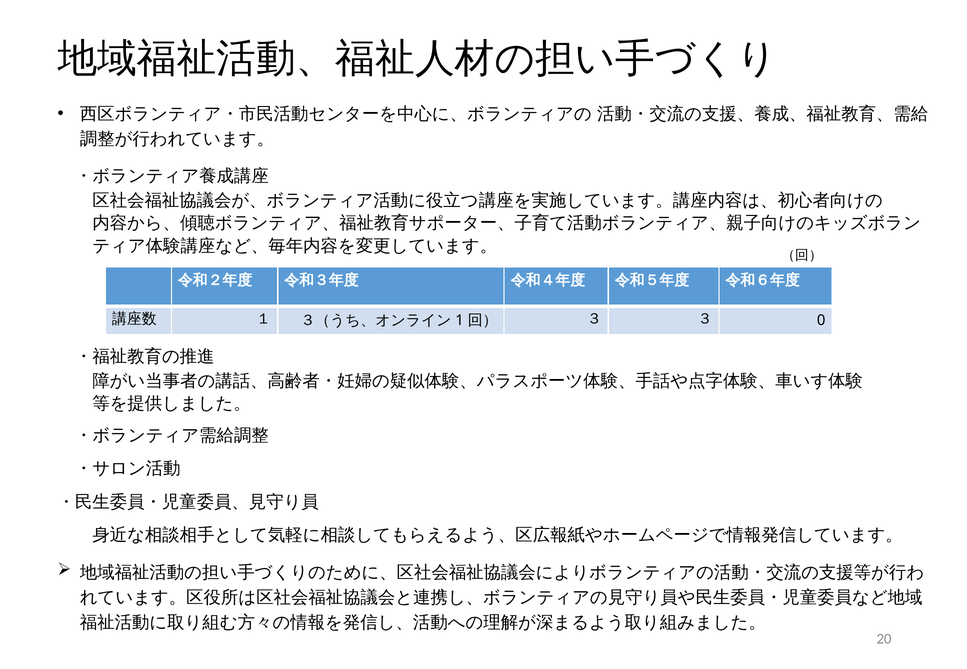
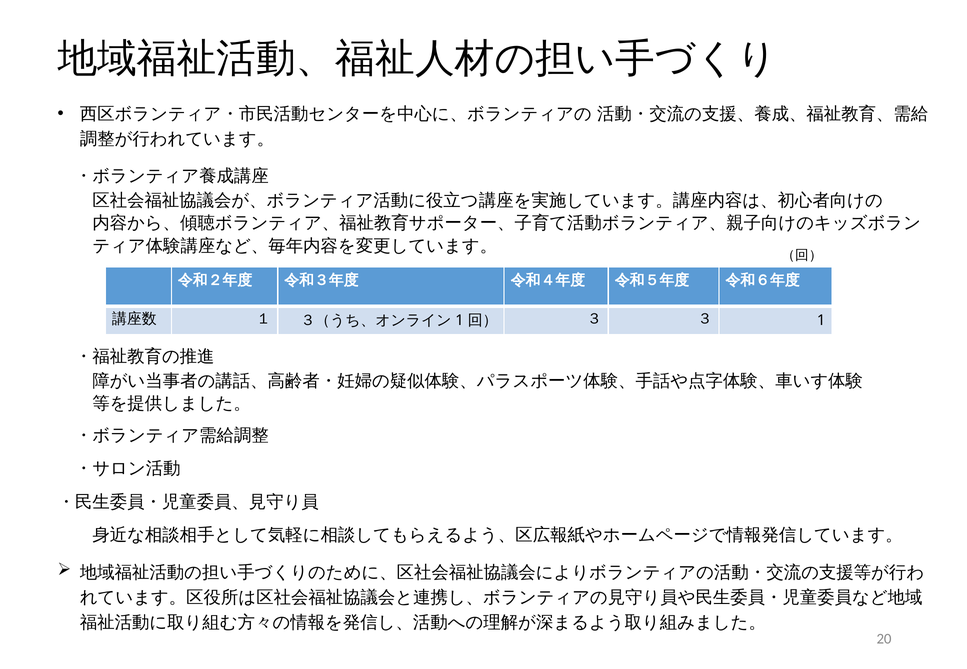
0: 0 -> 1 (821, 321)
